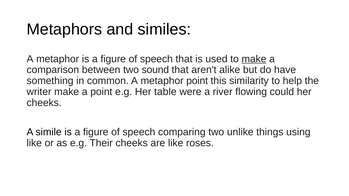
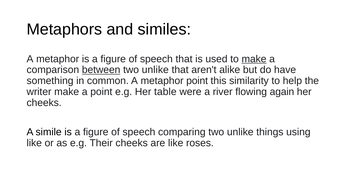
between underline: none -> present (101, 70)
sound: sound -> unlike (155, 70)
could: could -> again (282, 92)
